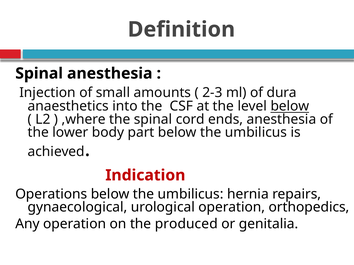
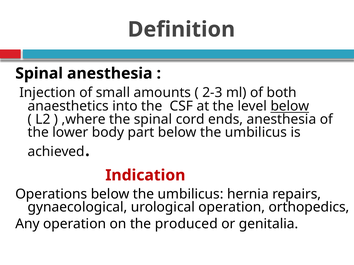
dura: dura -> both (282, 93)
